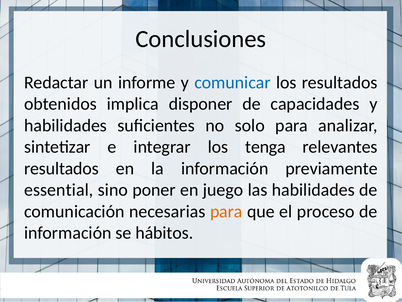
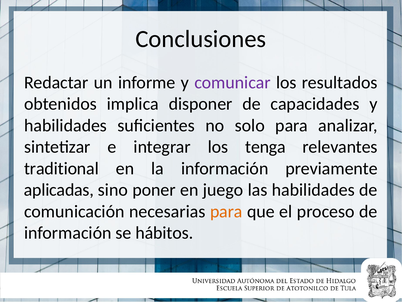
comunicar colour: blue -> purple (233, 82)
resultados: resultados -> traditional (61, 168)
essential: essential -> aplicadas (59, 190)
